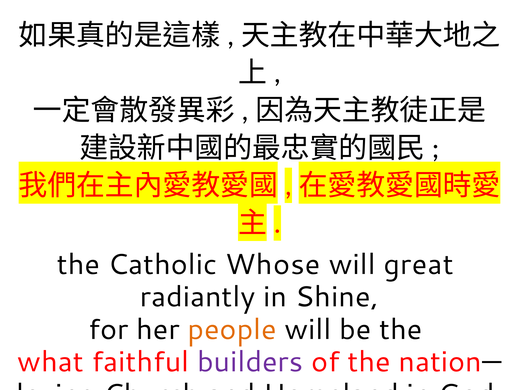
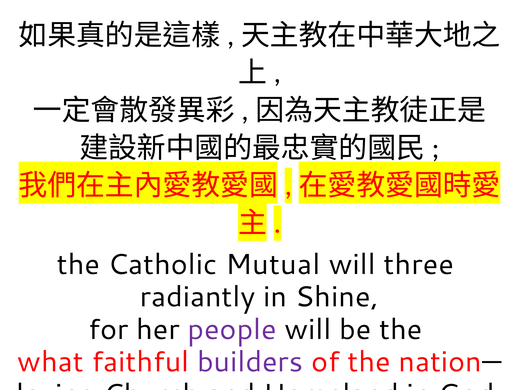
Whose: Whose -> Mutual (273, 264)
great: great -> three (419, 264)
people colour: orange -> purple (232, 329)
